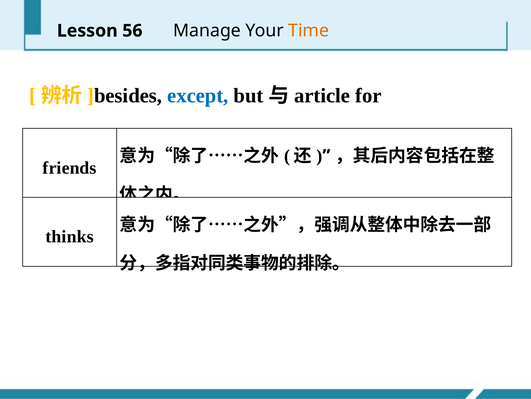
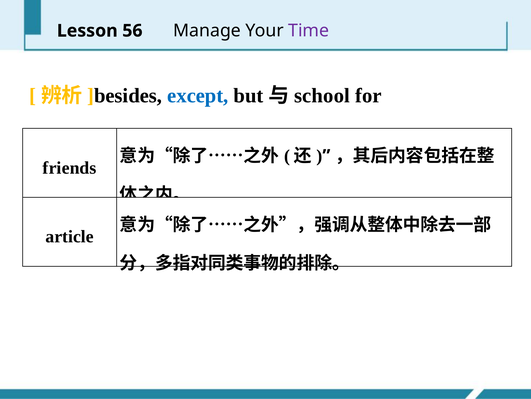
Time colour: orange -> purple (309, 31)
article: article -> school (322, 95)
thinks: thinks -> article (70, 236)
